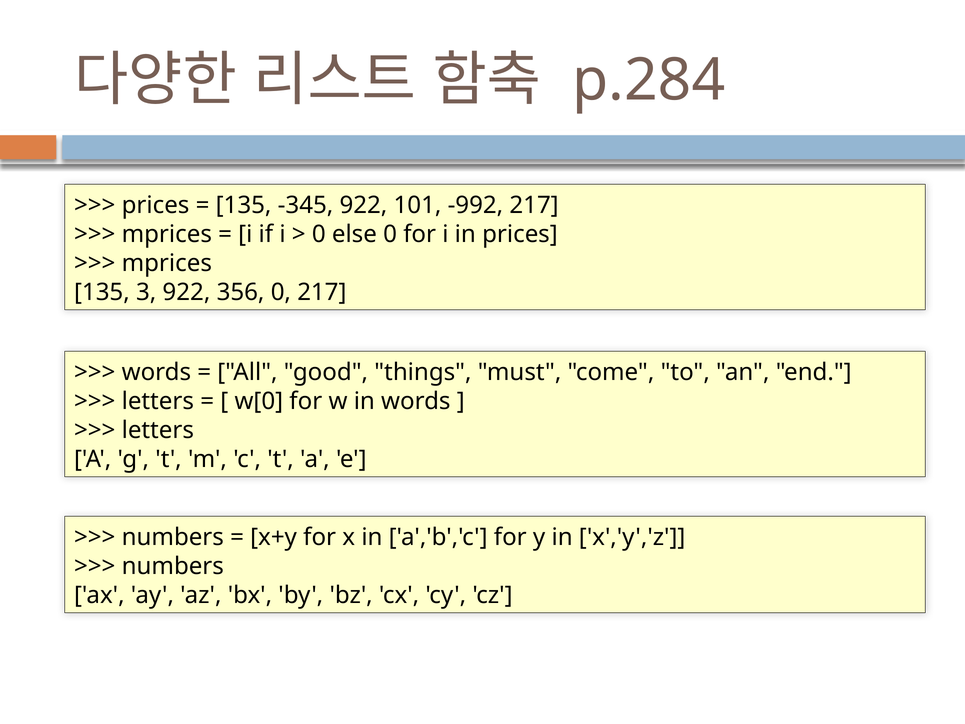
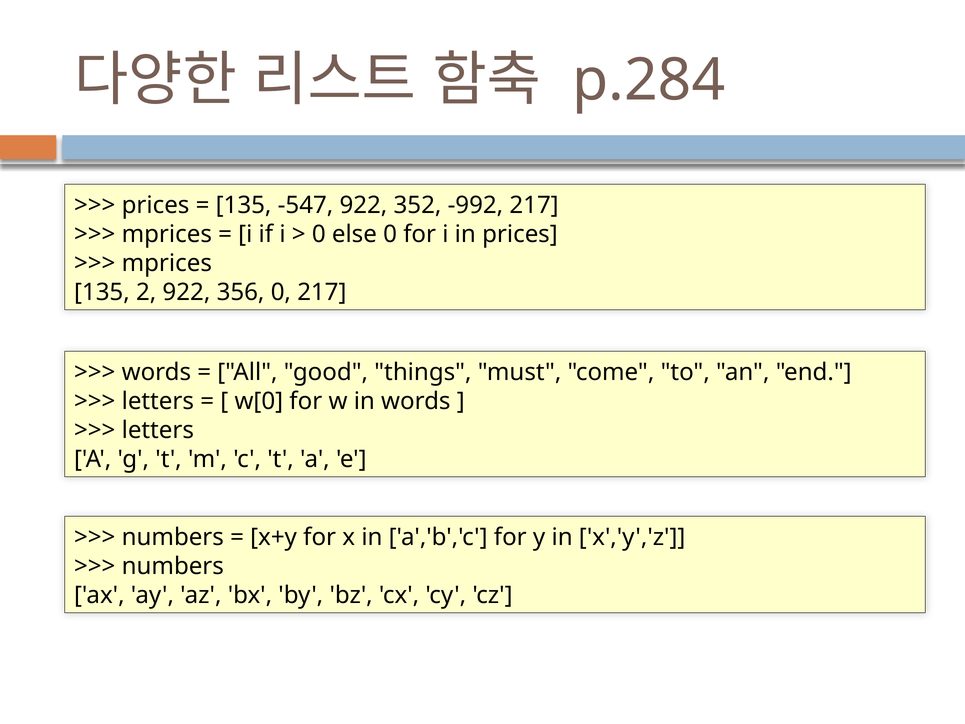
-345: -345 -> -547 (306, 205)
101: 101 -> 352 (417, 205)
3: 3 -> 2 (146, 292)
